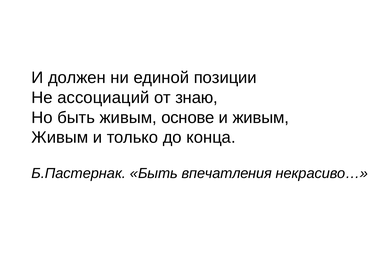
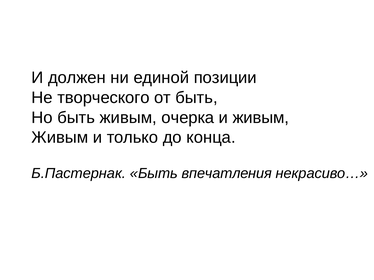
ассоциаций: ассоциаций -> творческого (103, 98)
от знаю: знаю -> быть (196, 98)
основе: основе -> очерка (188, 118)
